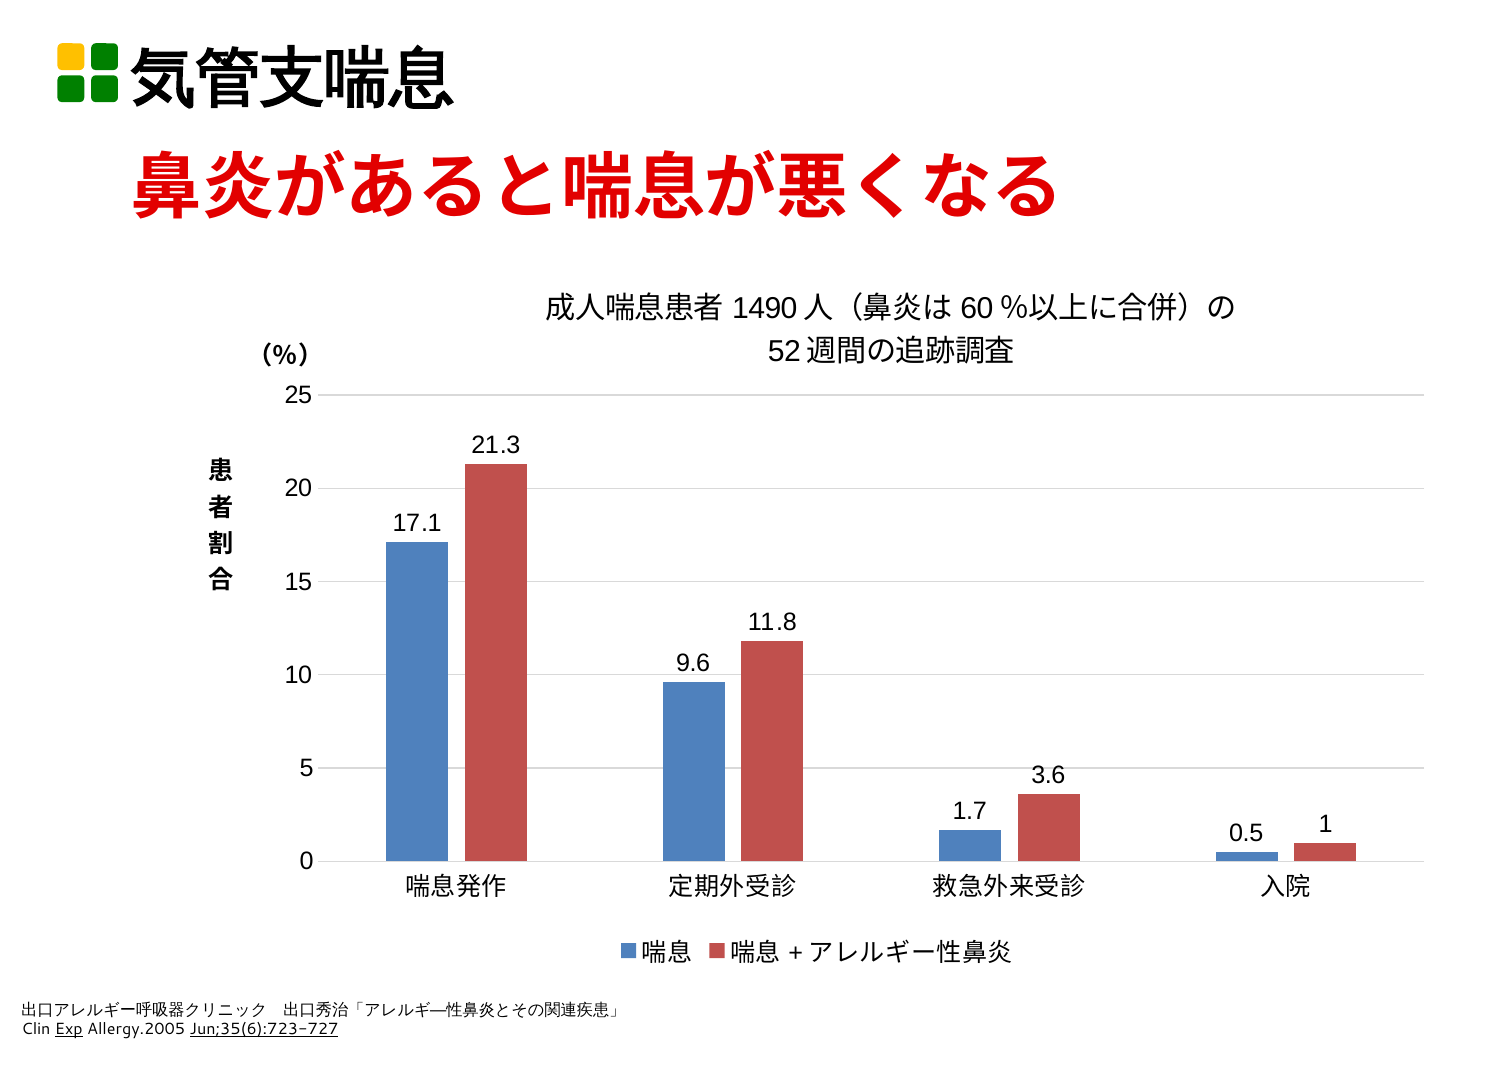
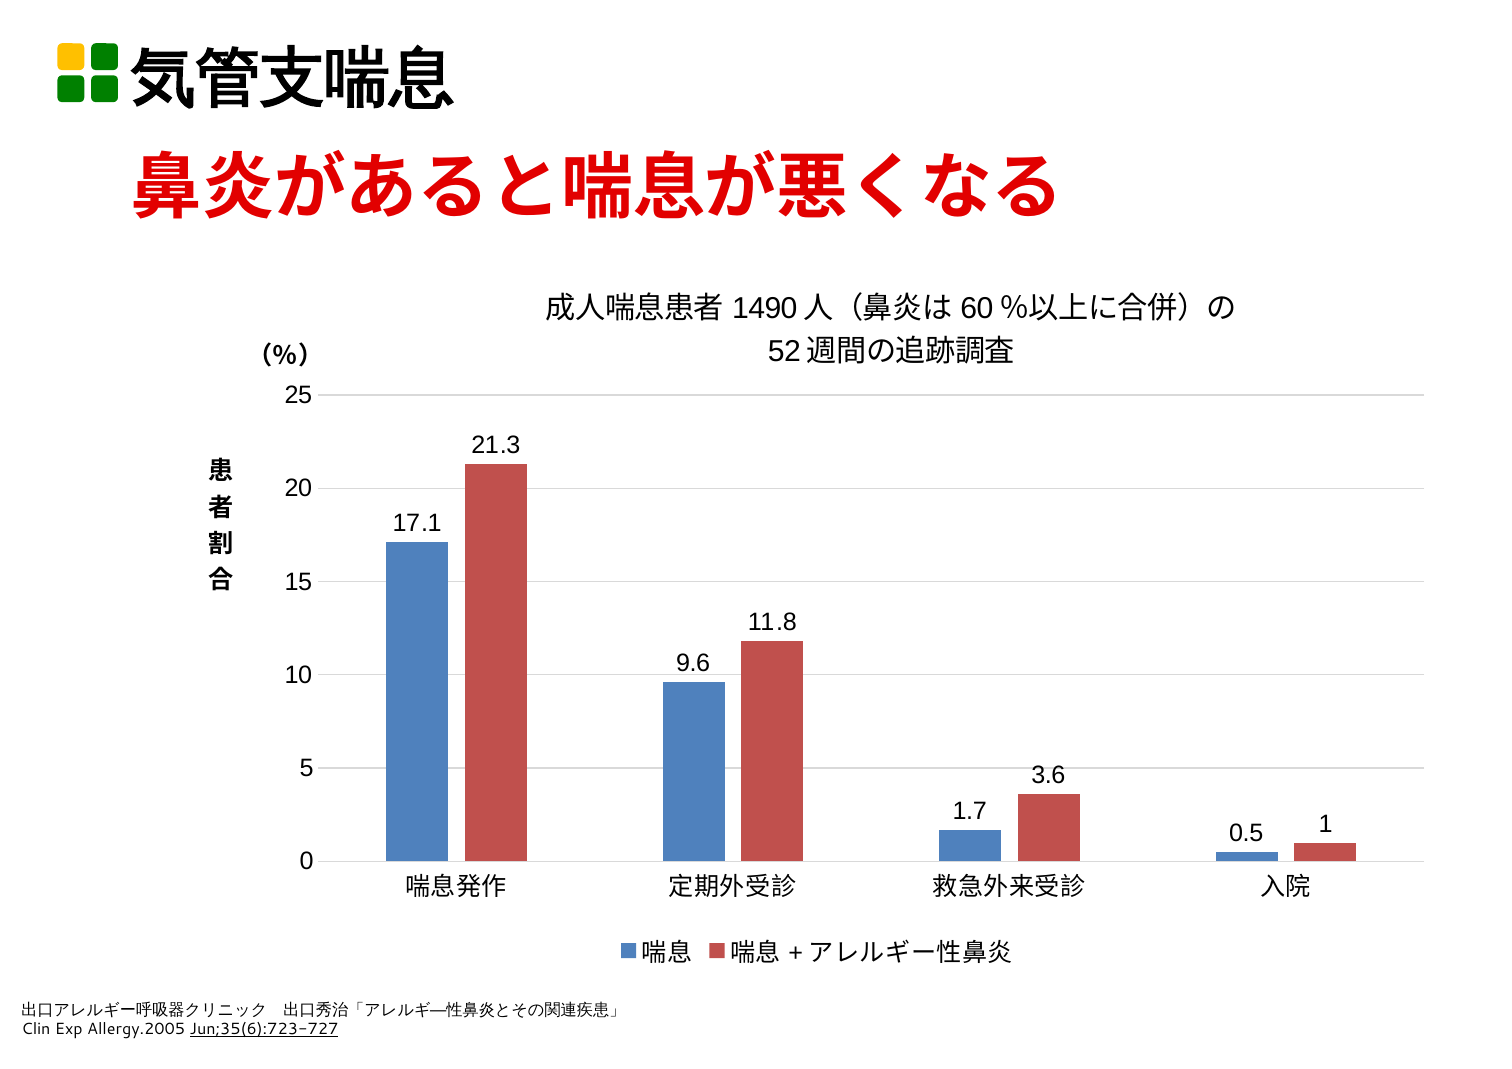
Exp underline: present -> none (69, 1029)
